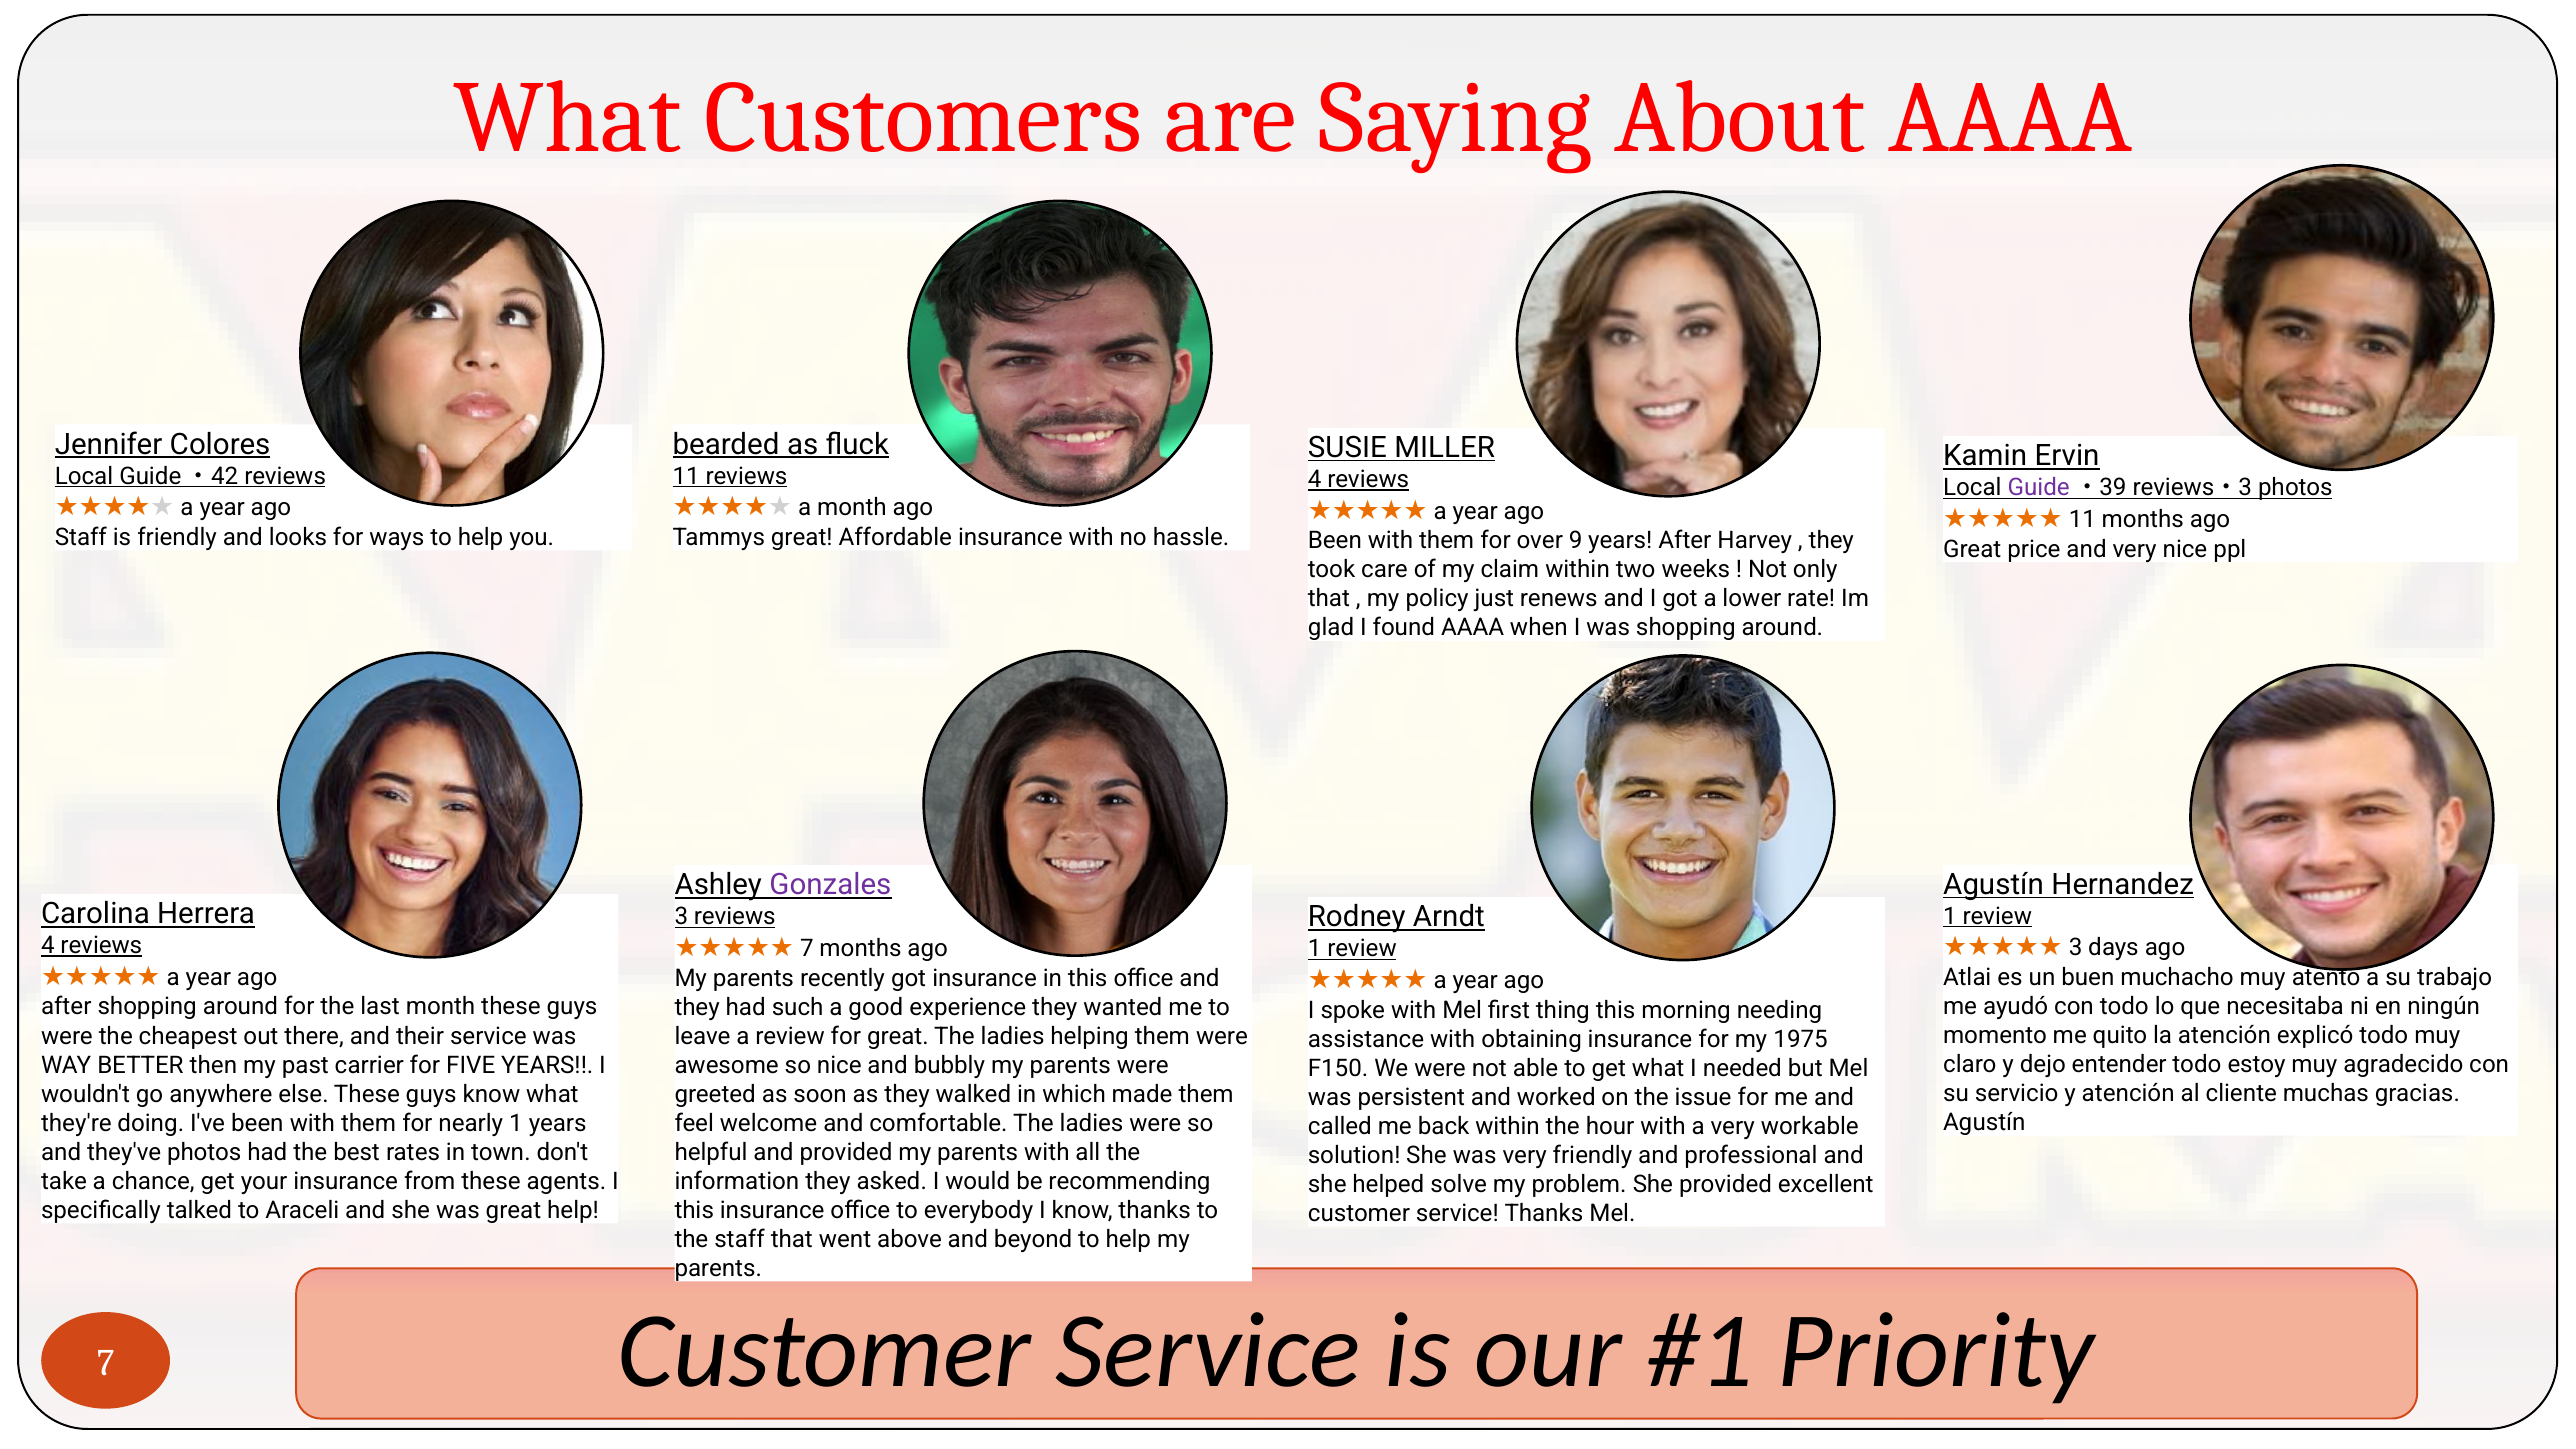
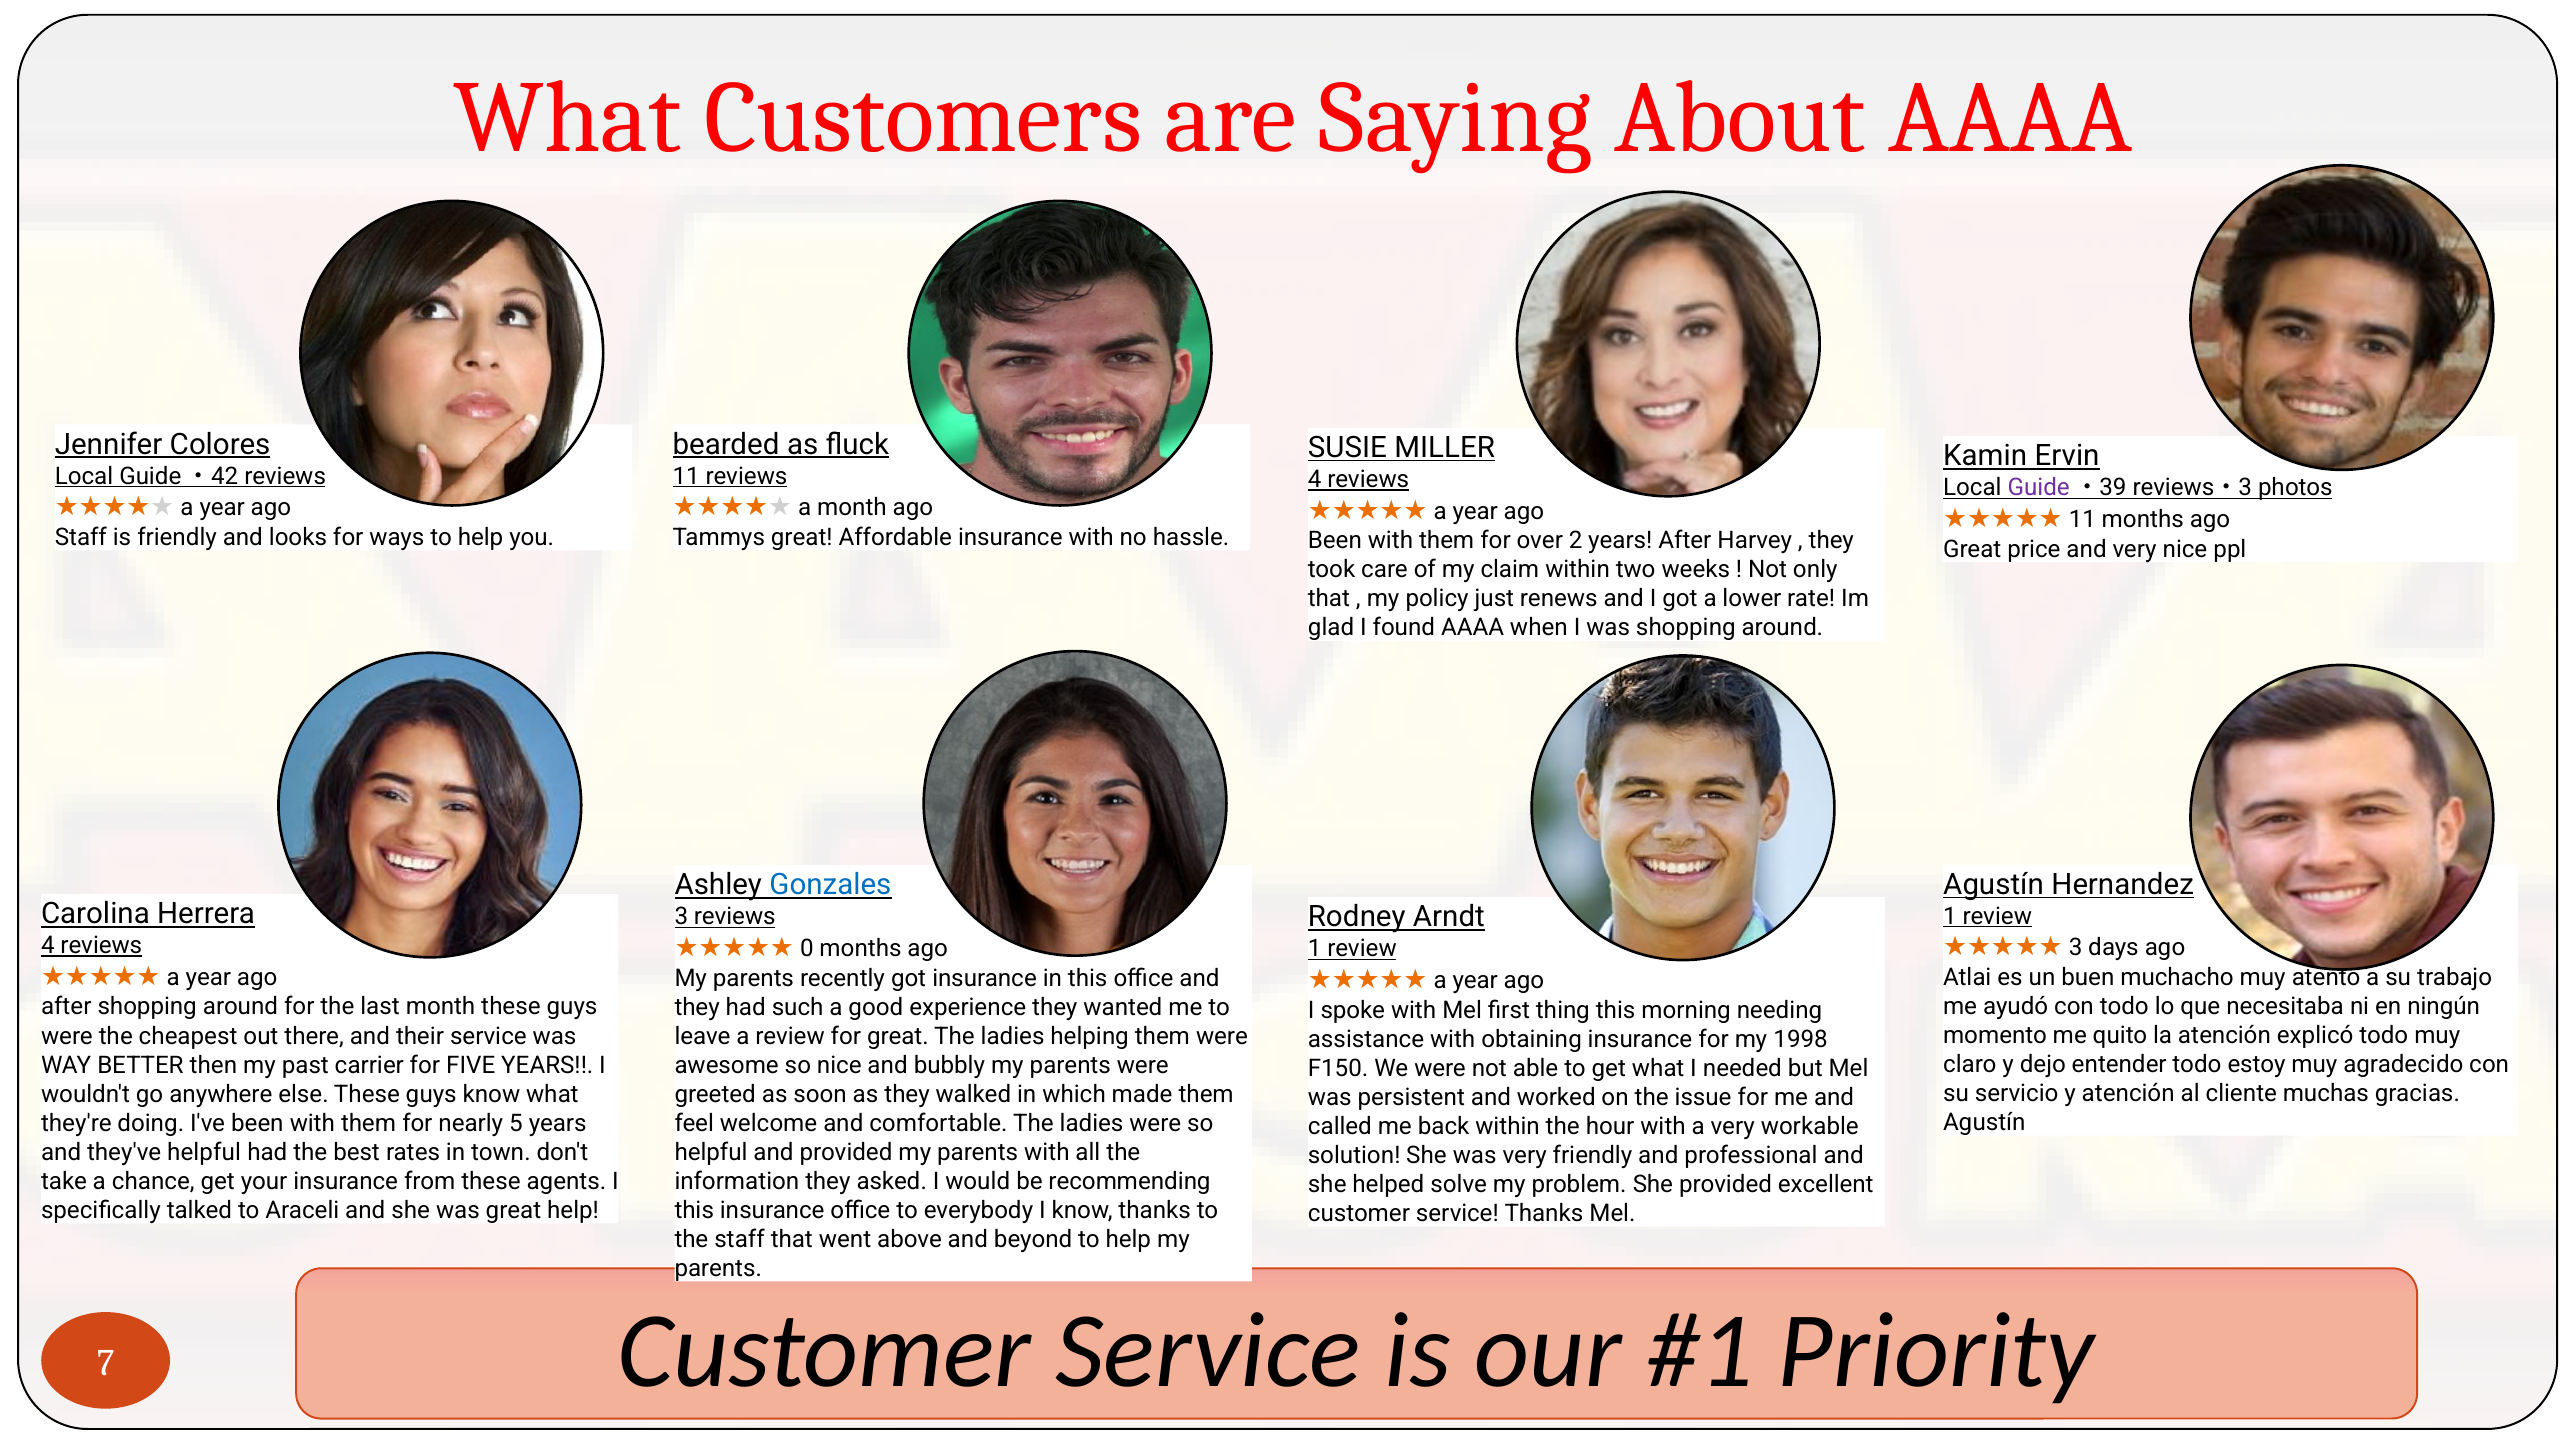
9: 9 -> 2 (1576, 541)
Gonzales colour: purple -> blue (830, 885)
7: 7 -> 0 (807, 949)
1975: 1975 -> 1998 (1801, 1039)
nearly 1: 1 -> 5 (516, 1123)
they've photos: photos -> helpful (204, 1152)
